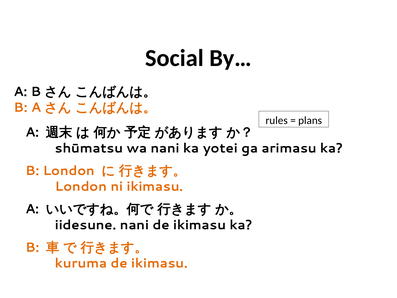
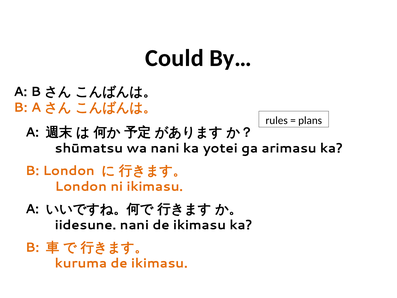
Social: Social -> Could (174, 58)
